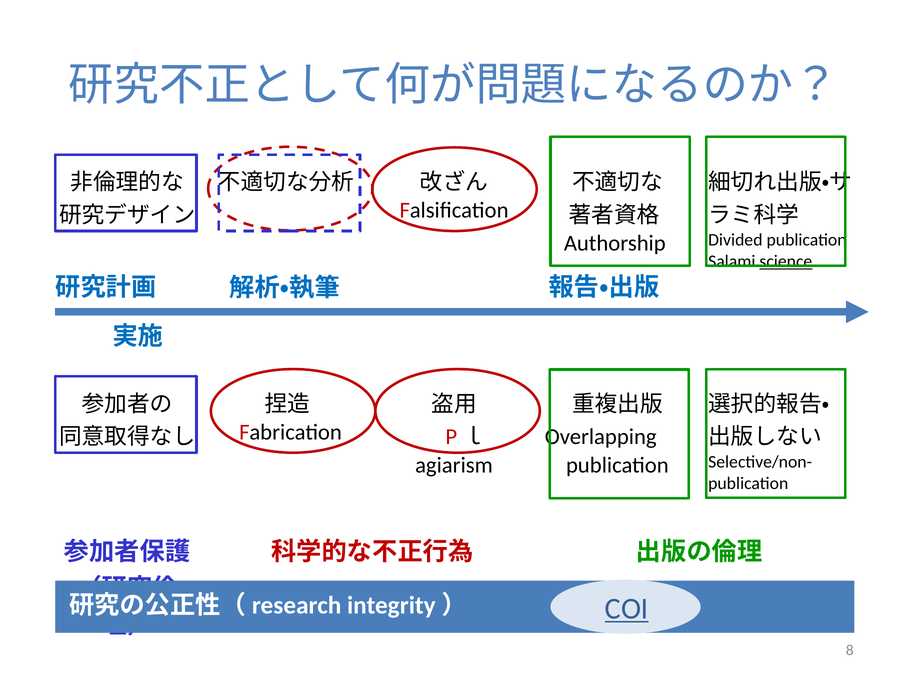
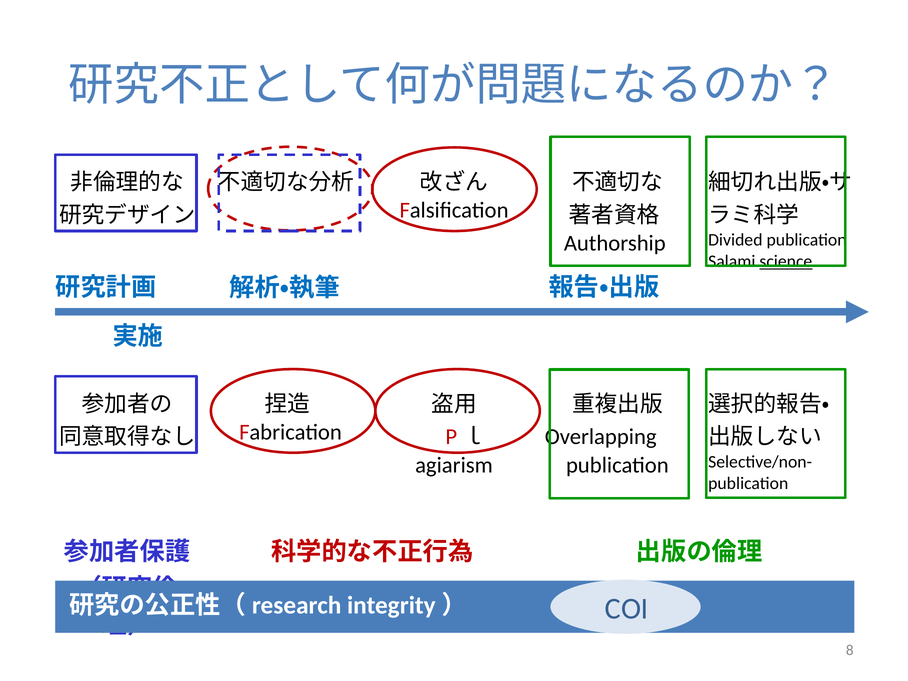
COI underline: present -> none (627, 609)
